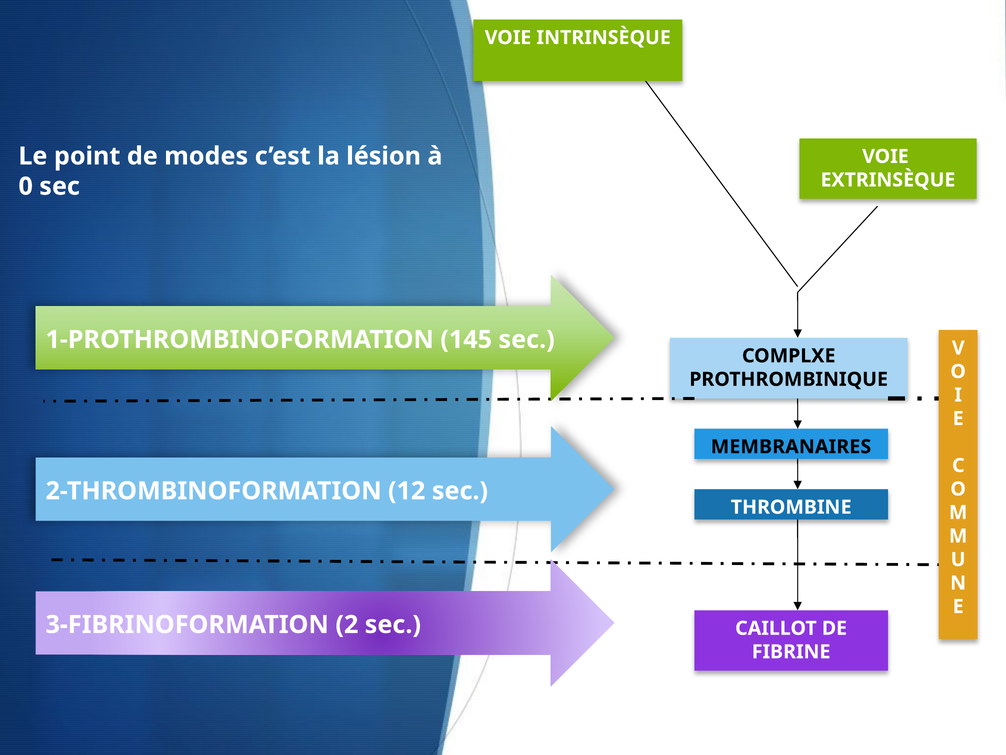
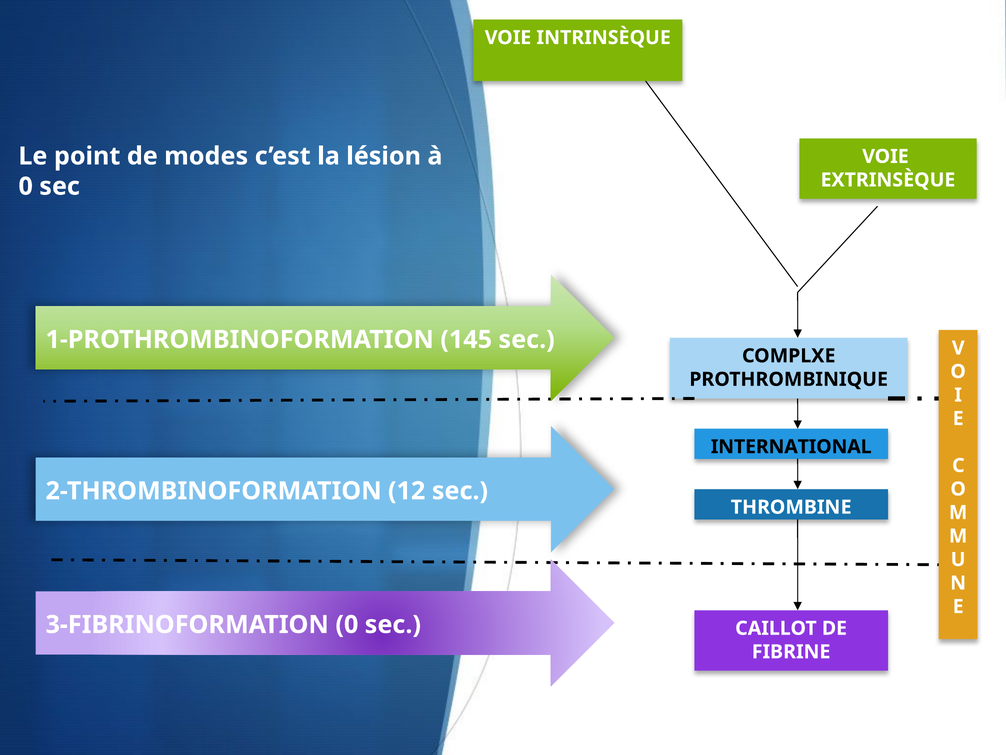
MEMBRANAIRES: MEMBRANAIRES -> INTERNATIONAL (791, 446)
3-FIBRINOFORMATION 2: 2 -> 0 (347, 624)
